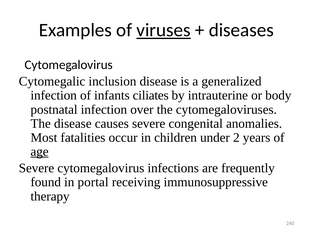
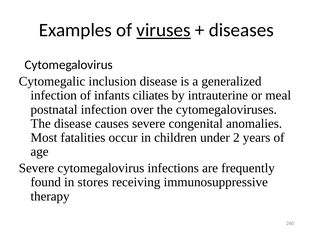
body: body -> meal (278, 96)
age underline: present -> none (40, 152)
portal: portal -> stores (93, 183)
